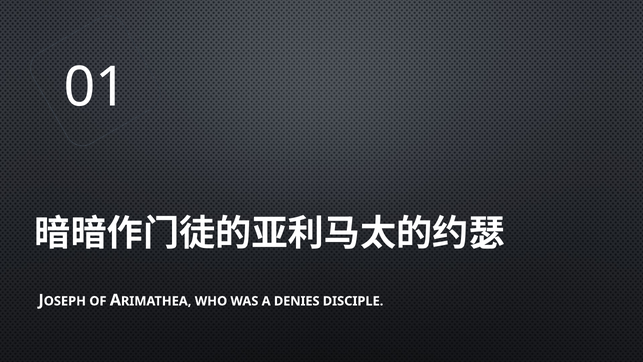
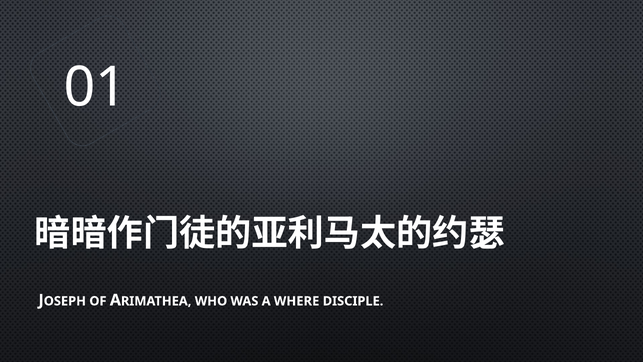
DENIES: DENIES -> WHERE (297, 301)
